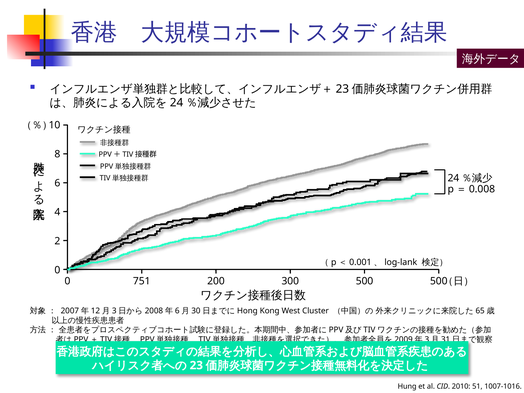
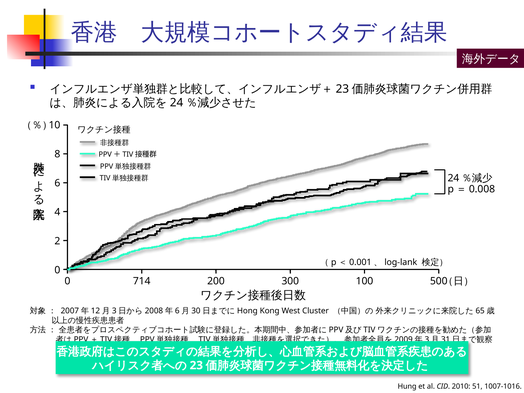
751: 751 -> 714 (142, 281)
300 500: 500 -> 100 (365, 281)
